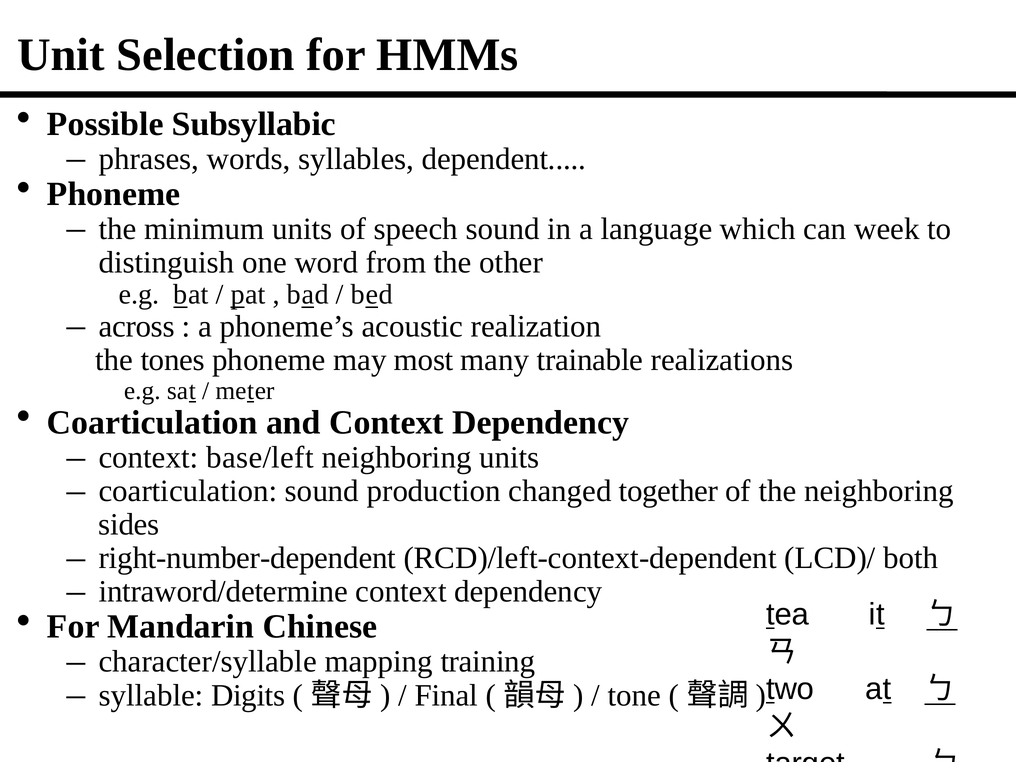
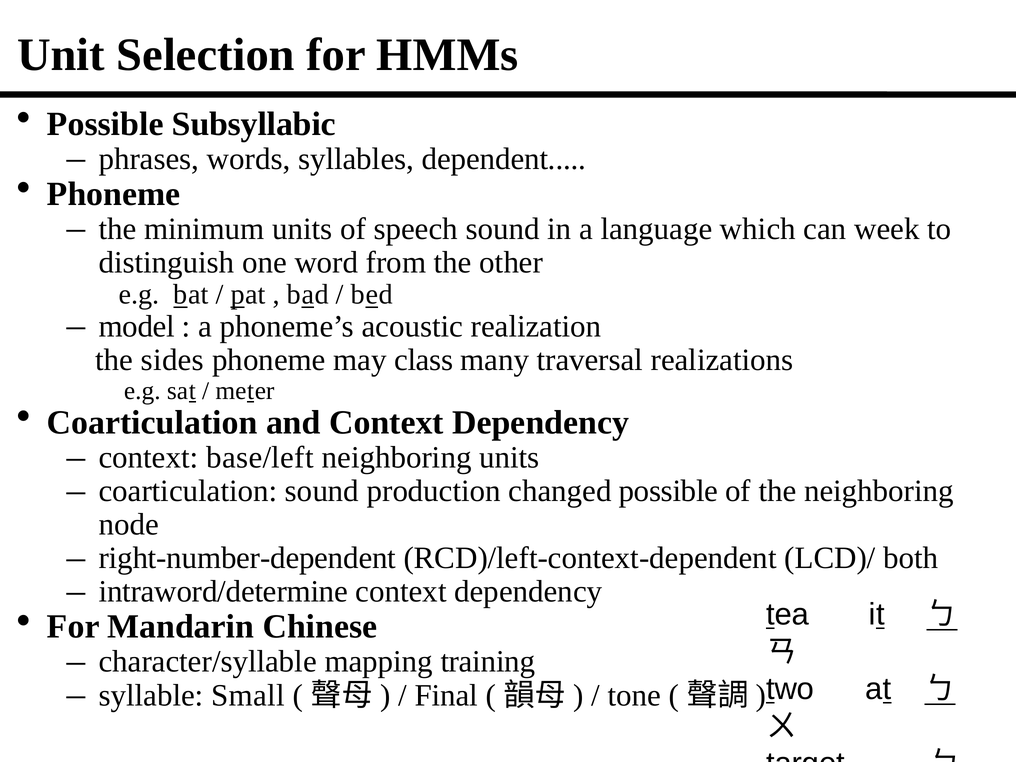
across: across -> model (137, 327)
tones: tones -> sides (172, 360)
most: most -> class (424, 360)
trainable: trainable -> traversal (590, 360)
changed together: together -> possible (668, 491)
sides: sides -> node (129, 525)
Digits: Digits -> Small (248, 695)
